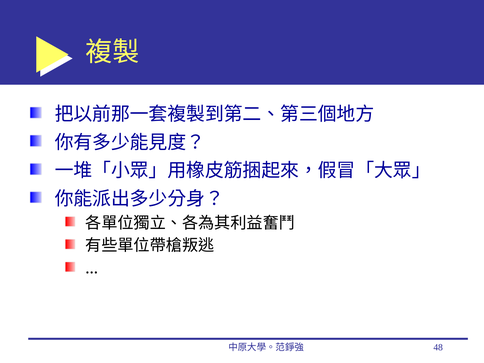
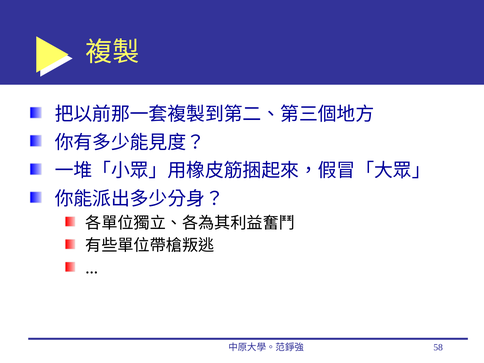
48: 48 -> 58 (438, 348)
